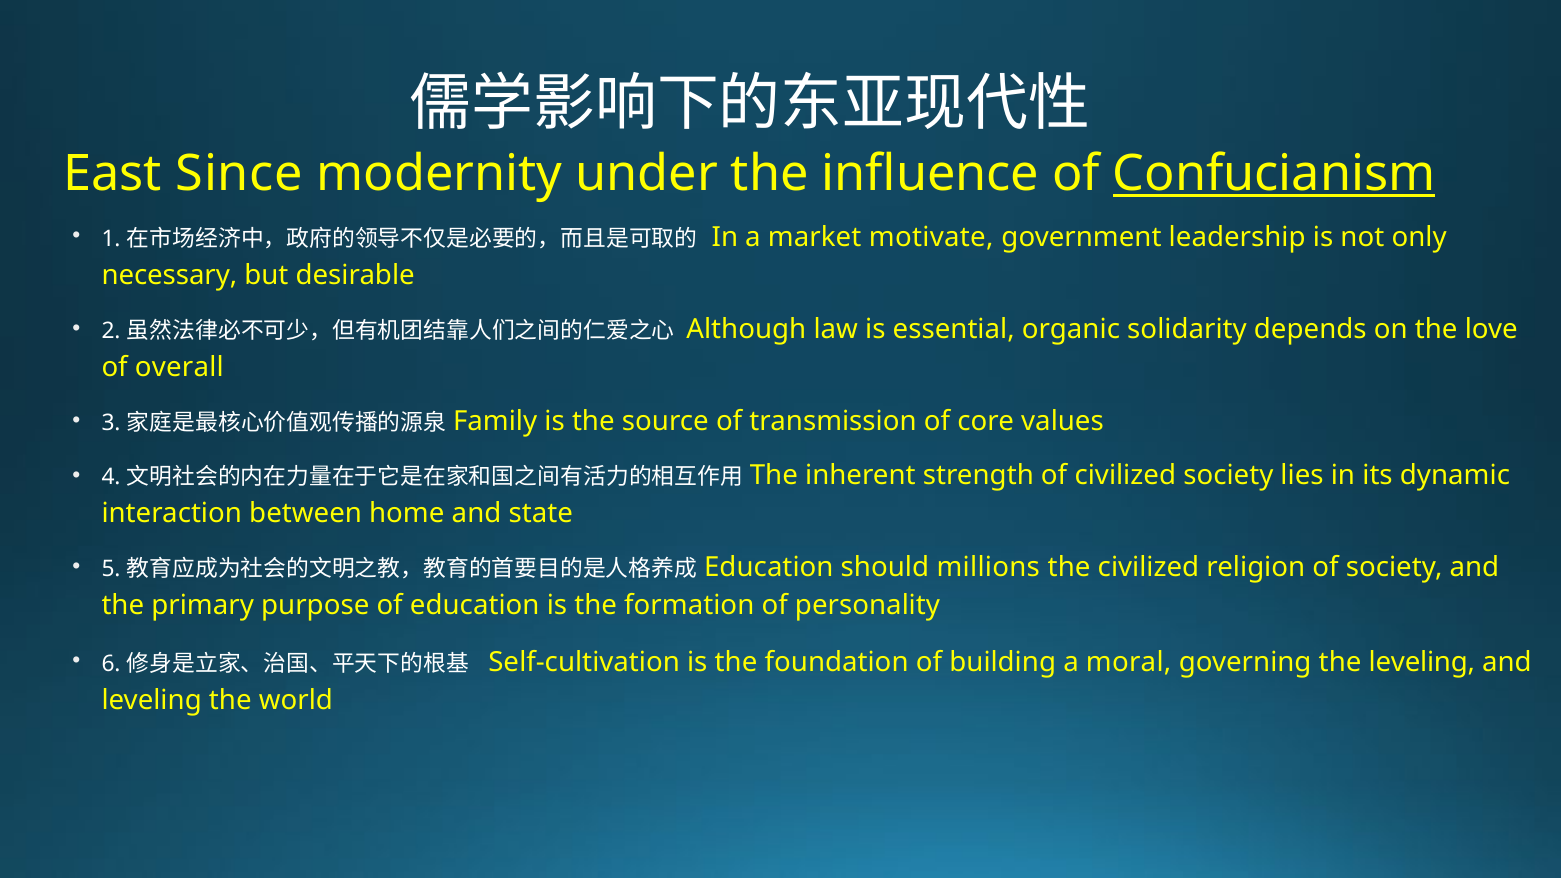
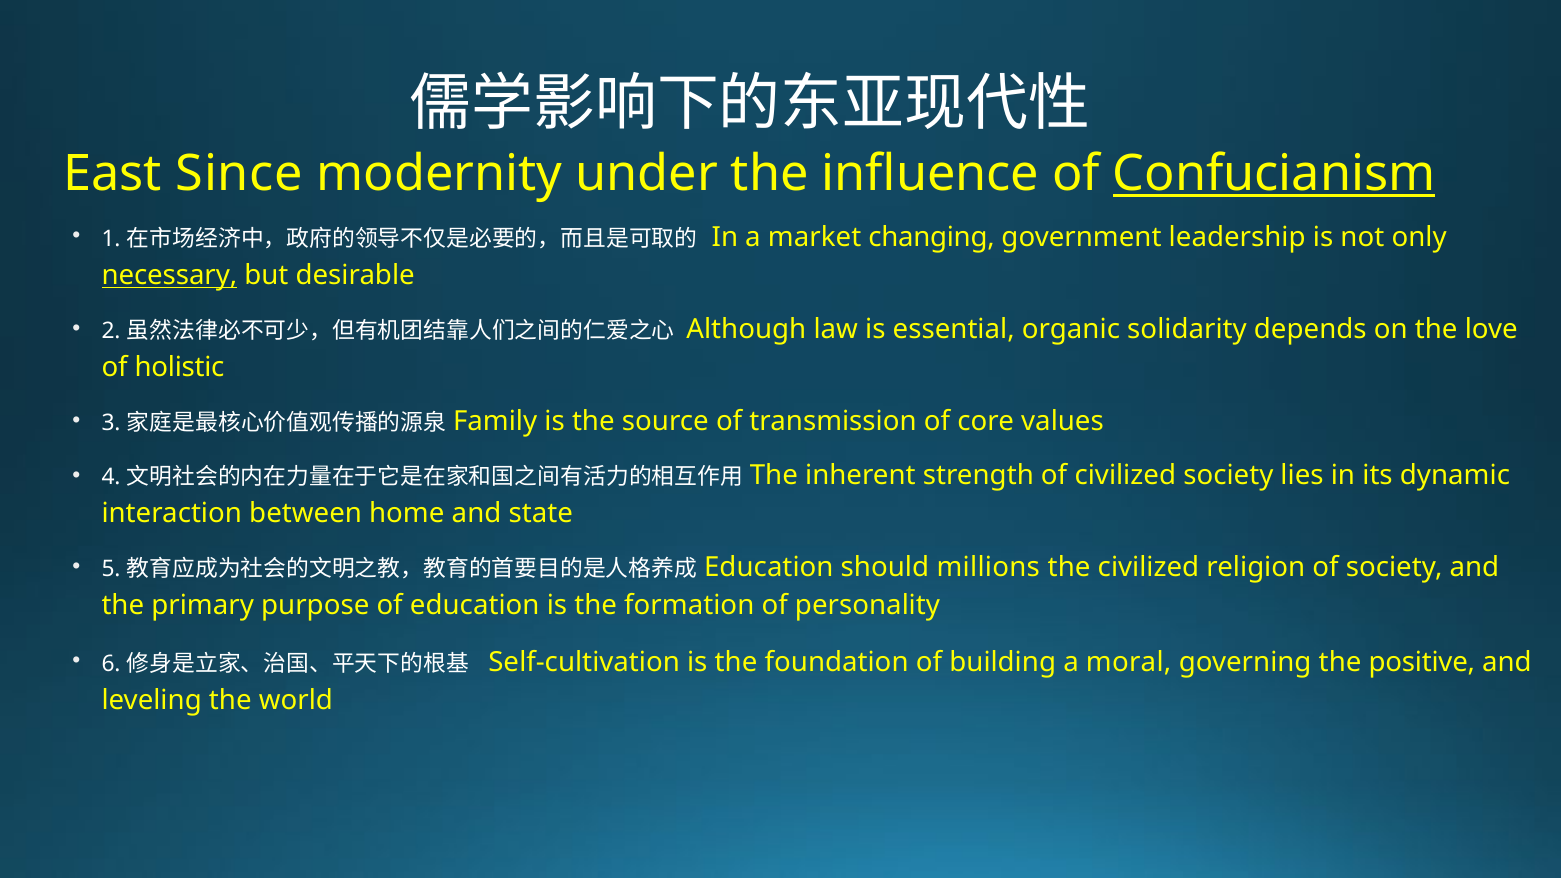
motivate: motivate -> changing (931, 238)
necessary underline: none -> present (169, 276)
overall: overall -> holistic (180, 367)
the leveling: leveling -> positive (1422, 662)
